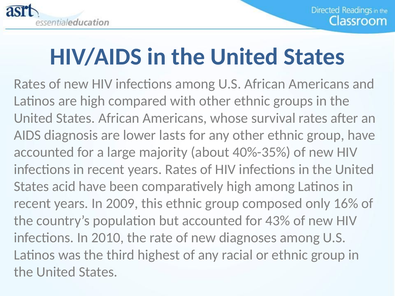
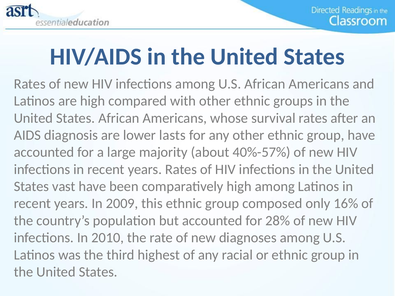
40%-35%: 40%-35% -> 40%-57% (262, 152)
acid: acid -> vast (64, 187)
43%: 43% -> 28% (278, 221)
